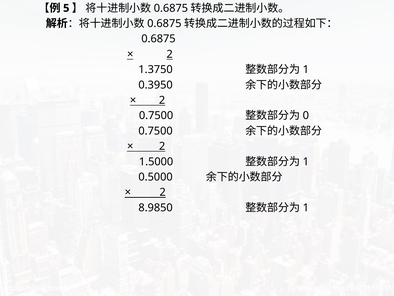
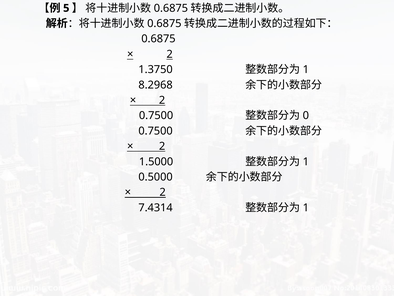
0.3950: 0.3950 -> 8.2968 (156, 85)
8.9850: 8.9850 -> 7.4314 (156, 207)
